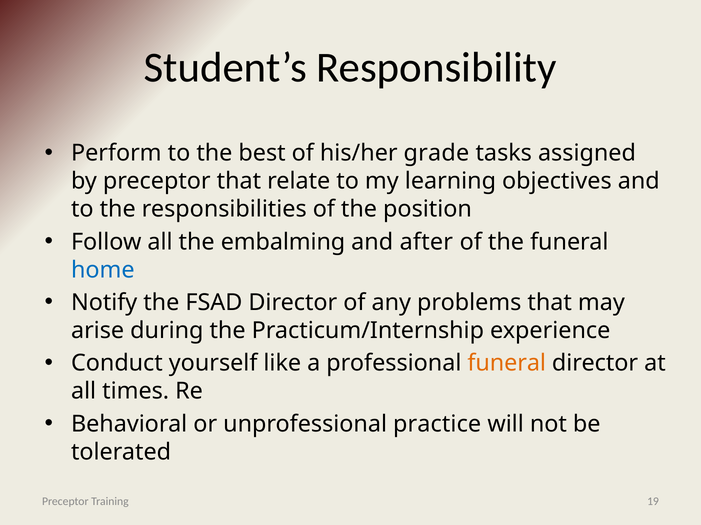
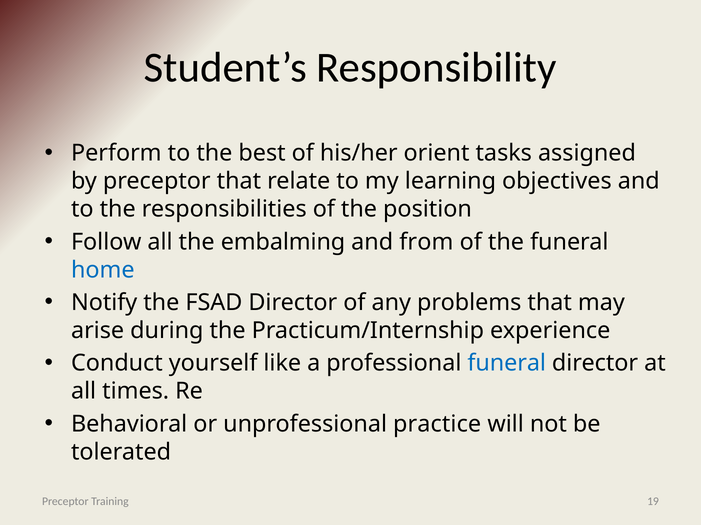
grade: grade -> orient (437, 153)
after: after -> from (426, 242)
funeral colour: orange -> blue (507, 364)
